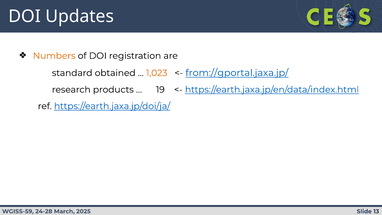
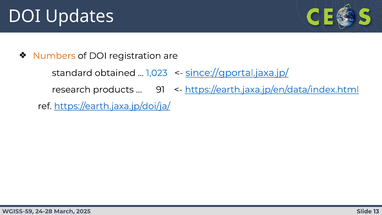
1,023 colour: orange -> blue (157, 73)
from://gportal.jaxa.jp/: from://gportal.jaxa.jp/ -> since://gportal.jaxa.jp/ (237, 73)
19: 19 -> 91 (160, 90)
